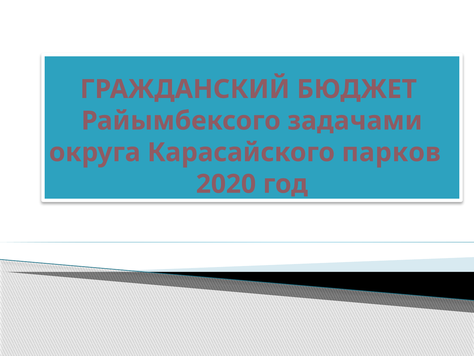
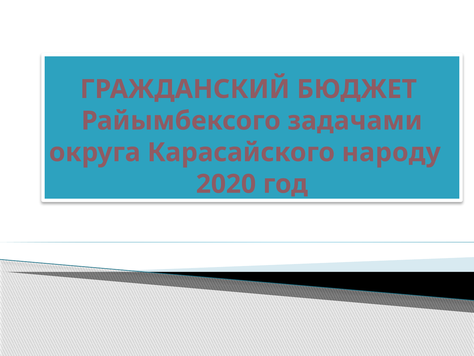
парков: парков -> народу (391, 152)
